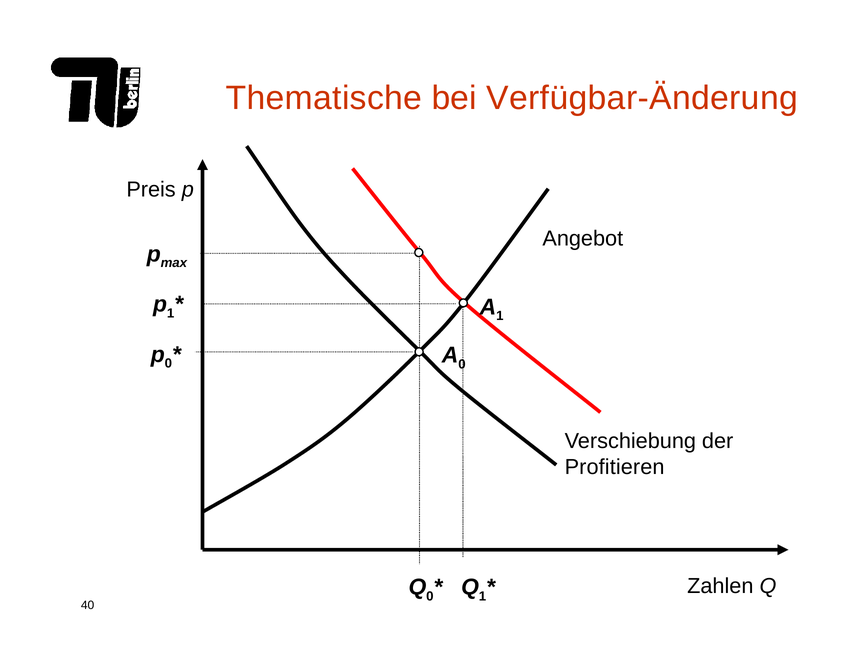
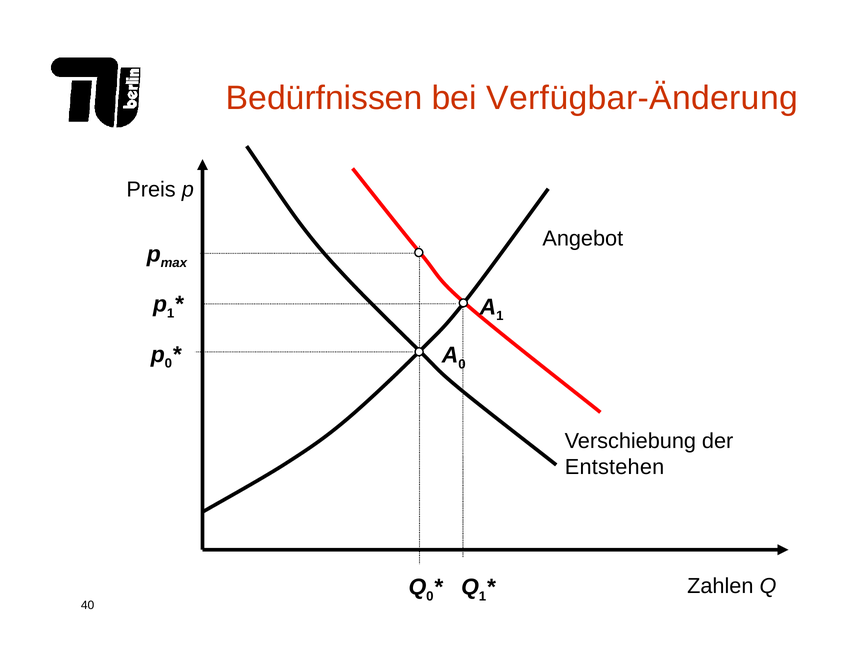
Thematische: Thematische -> Bedürfnissen (324, 98)
Profitieren: Profitieren -> Entstehen (615, 467)
